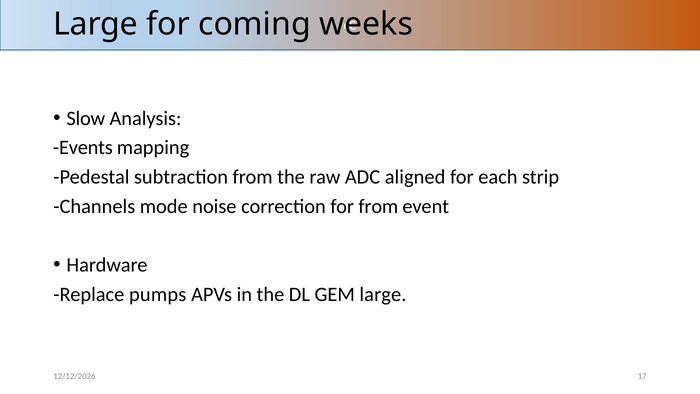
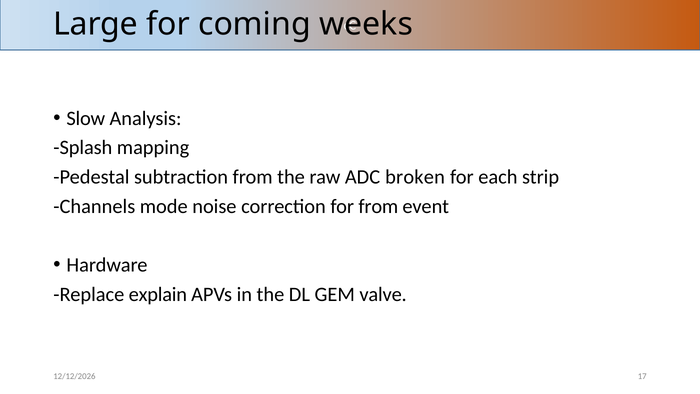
Events: Events -> Splash (83, 148)
aligned: aligned -> broken (415, 177)
pumps: pumps -> explain (158, 294)
GEM large: large -> valve (383, 294)
